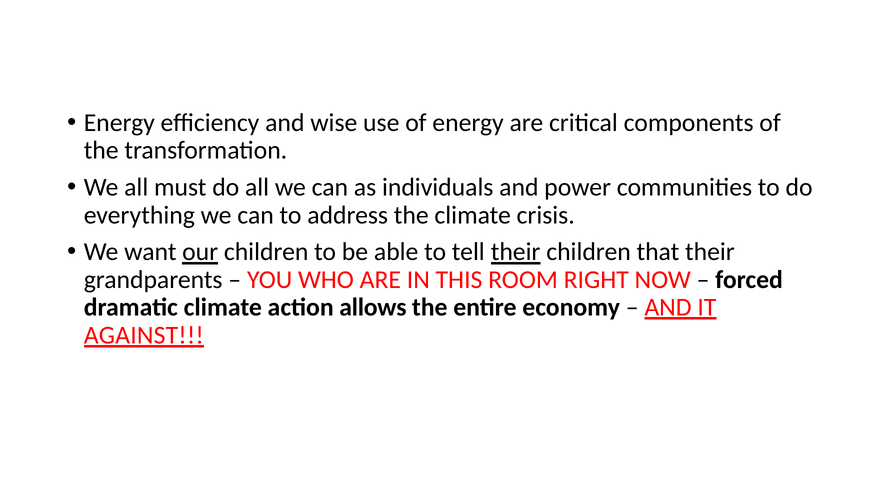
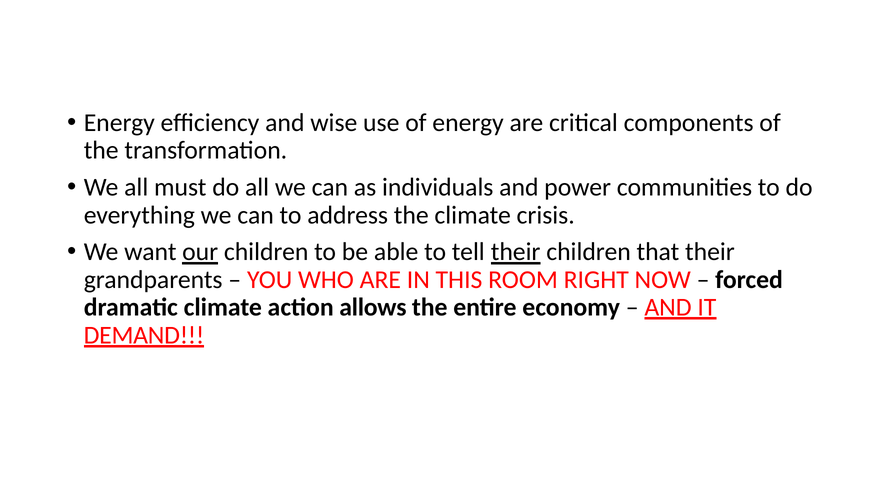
AGAINST: AGAINST -> DEMAND (144, 335)
